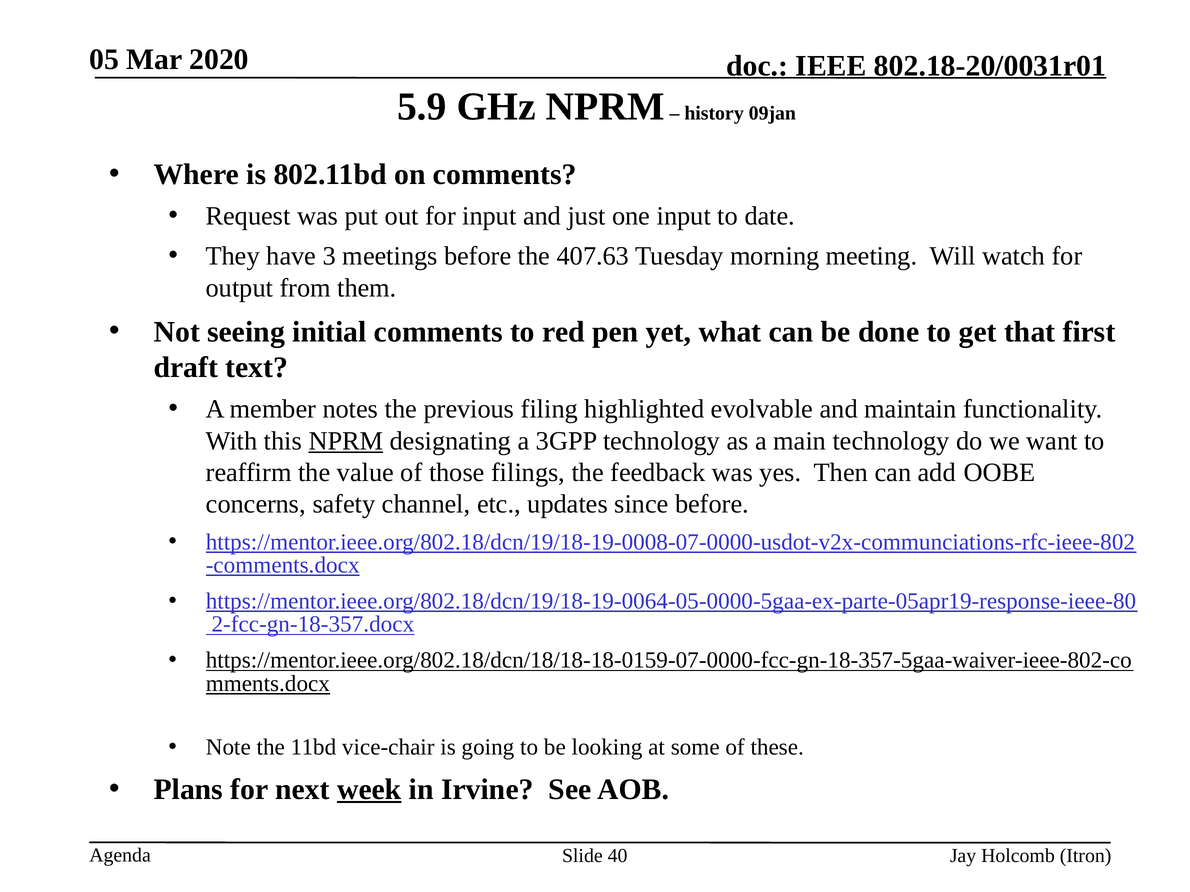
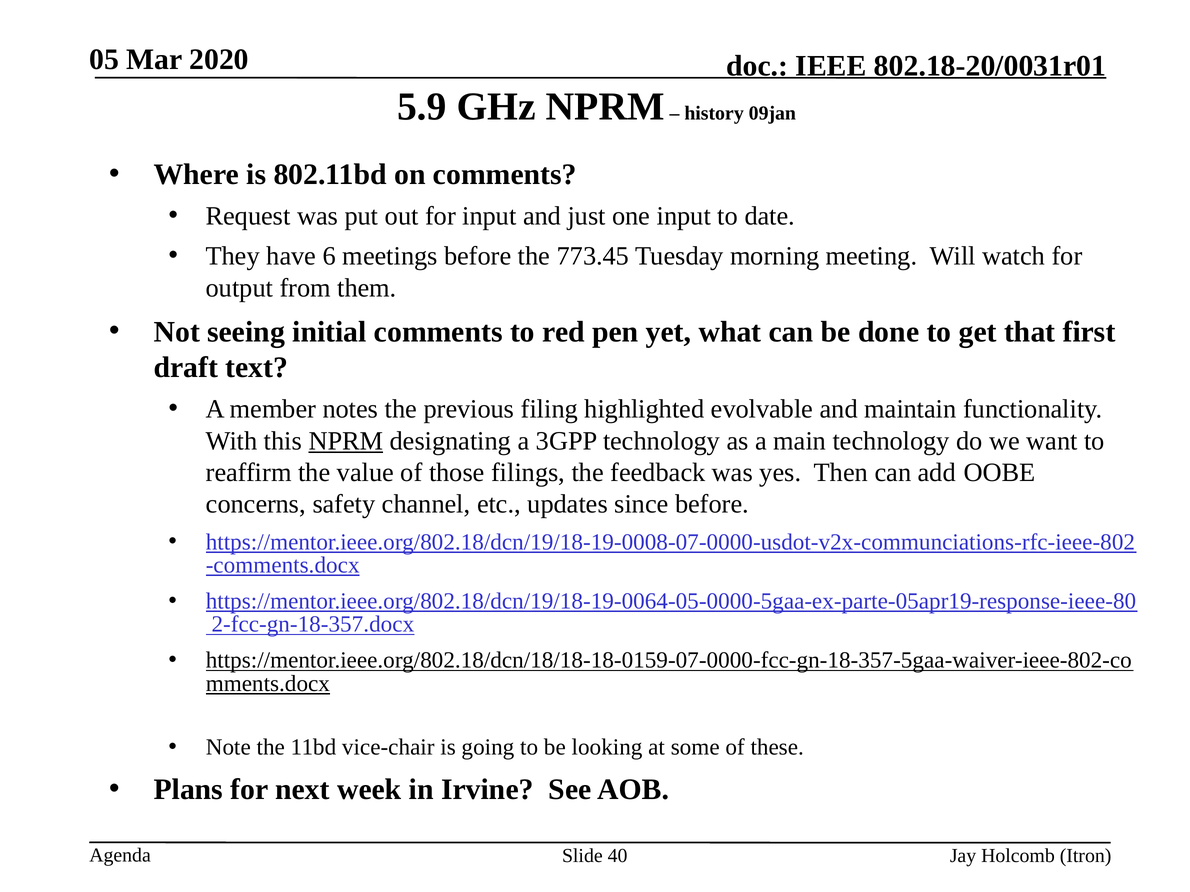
3: 3 -> 6 (329, 256)
407.63: 407.63 -> 773.45 (593, 256)
week underline: present -> none (369, 790)
